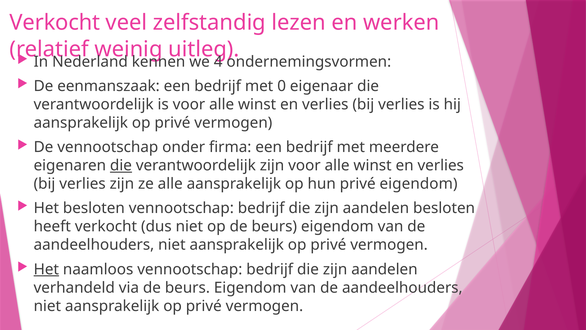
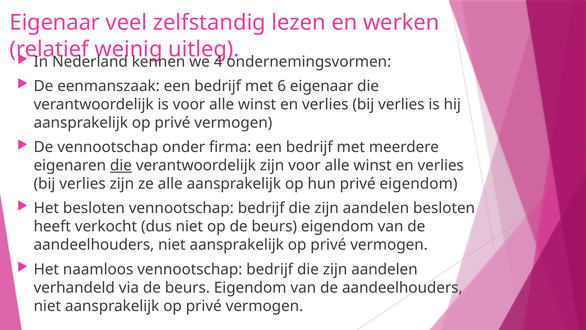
Verkocht: Verkocht -> Eigenaar (55, 23)
0: 0 -> 6 (282, 86)
Het underline: present -> none (46, 269)
